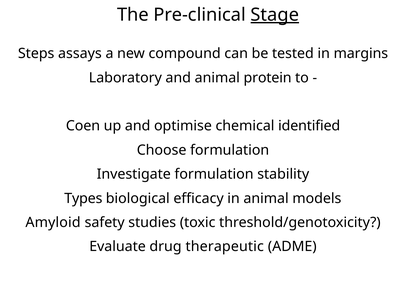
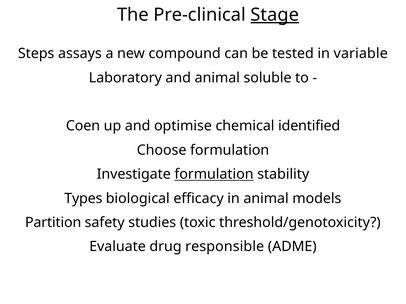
margins: margins -> variable (361, 54)
protein: protein -> soluble (268, 78)
formulation underline: none -> present (214, 175)
Amyloid: Amyloid -> Partition (53, 223)
therapeutic: therapeutic -> responsible (225, 247)
